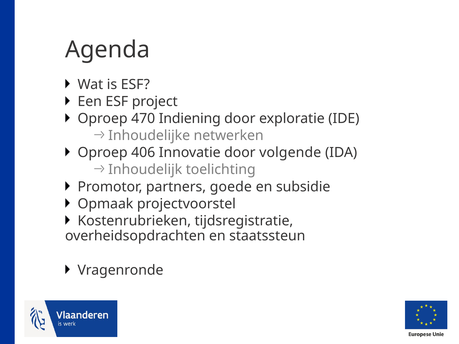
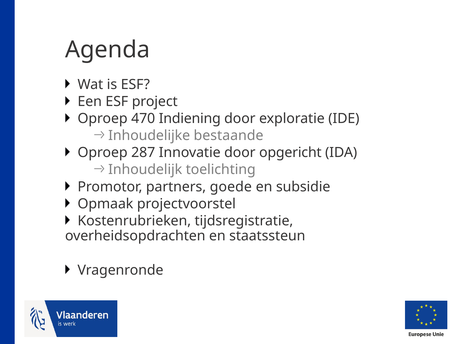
netwerken: netwerken -> bestaande (229, 136)
406: 406 -> 287 (143, 153)
volgende: volgende -> opgericht (290, 153)
